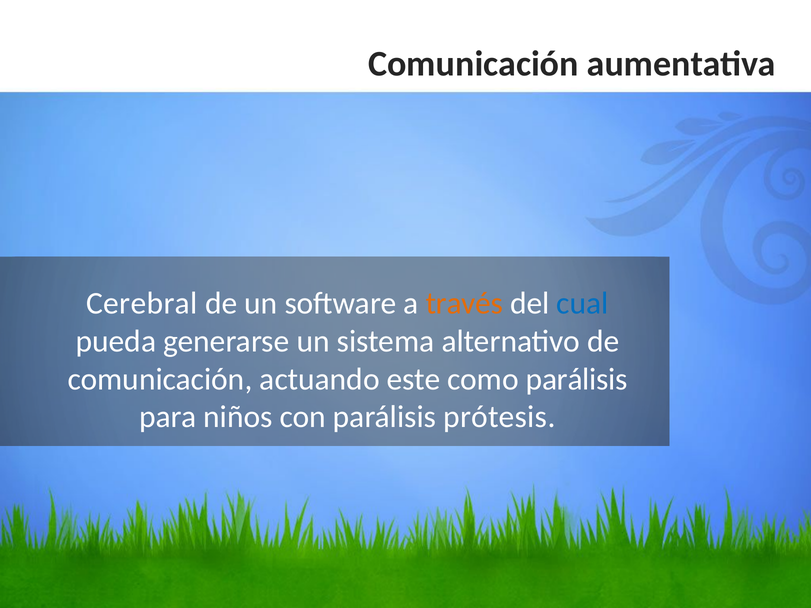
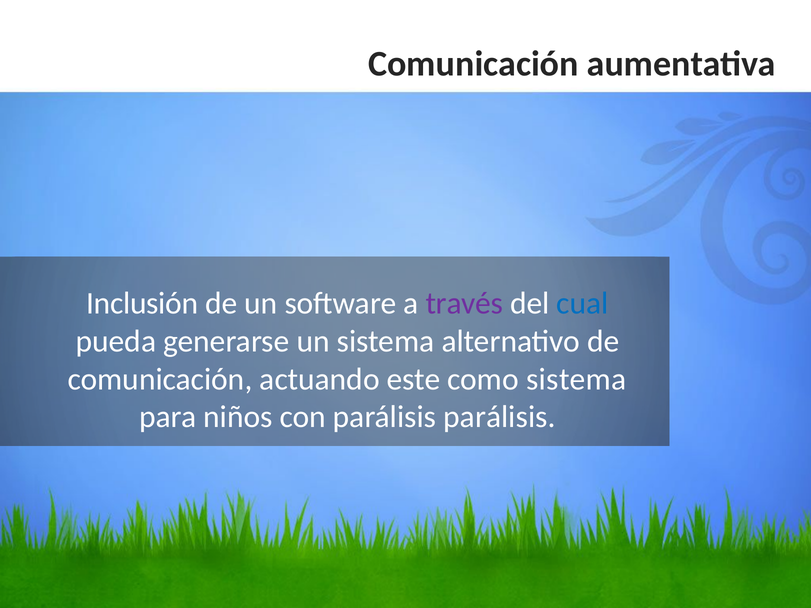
Cerebral: Cerebral -> Inclusión (142, 304)
través colour: orange -> purple (464, 304)
como parálisis: parálisis -> sistema (576, 379)
parálisis prótesis: prótesis -> parálisis (499, 417)
